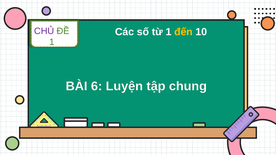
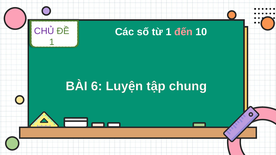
đến colour: yellow -> pink (183, 32)
